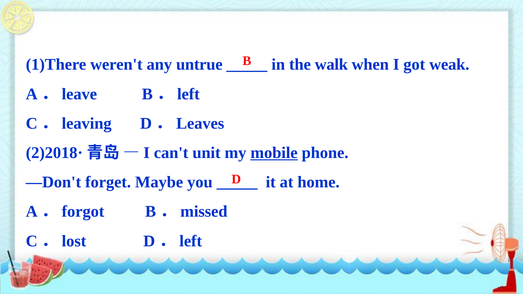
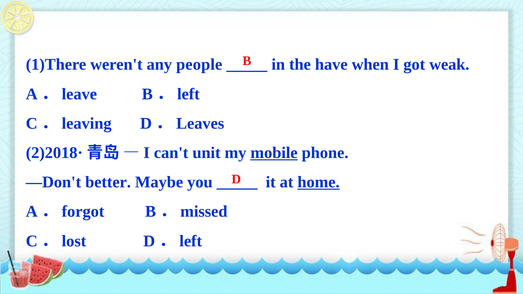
untrue: untrue -> people (199, 65)
walk: walk -> have (331, 65)
forget: forget -> better (108, 182)
home underline: none -> present (319, 182)
